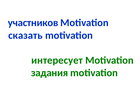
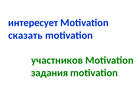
участников: участников -> интересует (33, 23)
интересует: интересует -> участников (57, 60)
